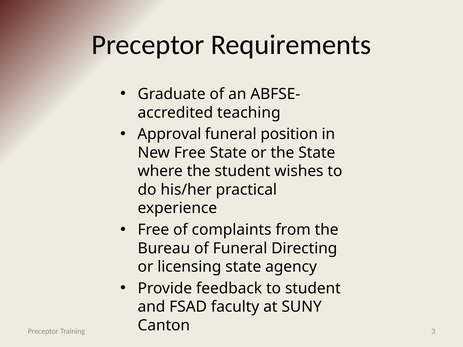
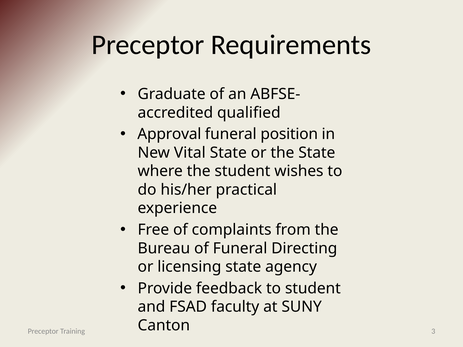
teaching: teaching -> qualified (249, 113)
New Free: Free -> Vital (190, 153)
